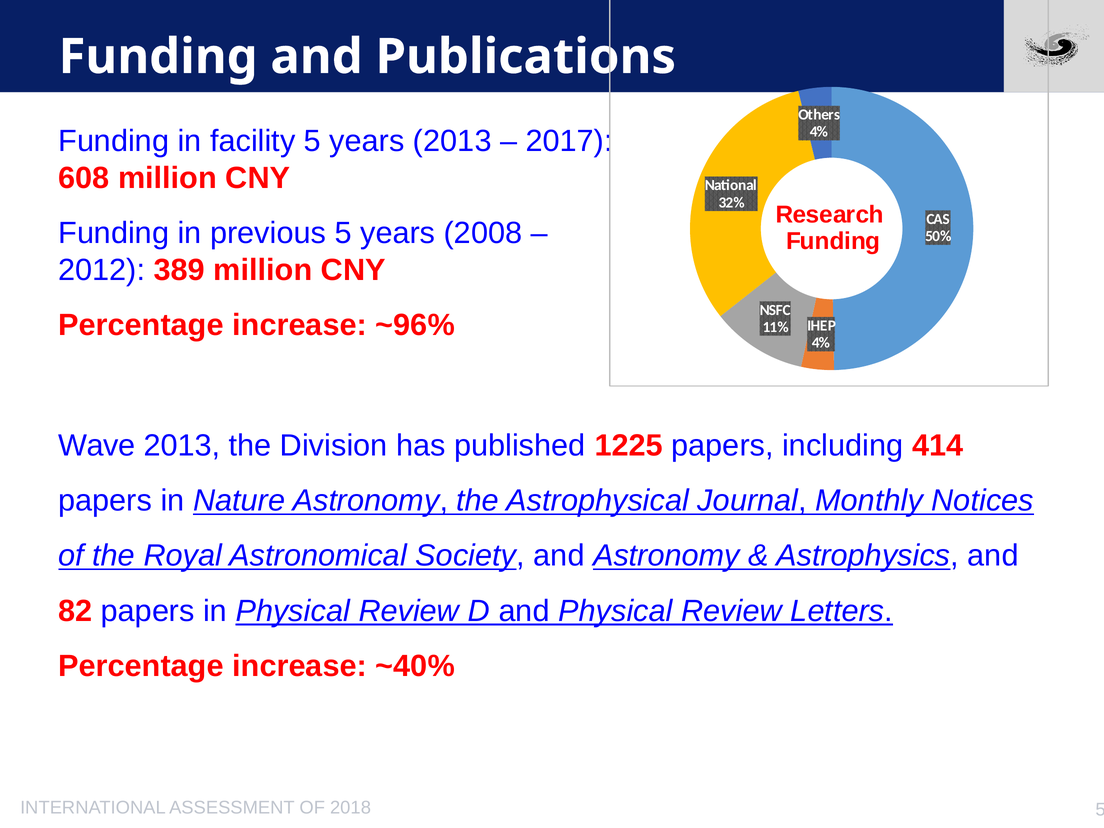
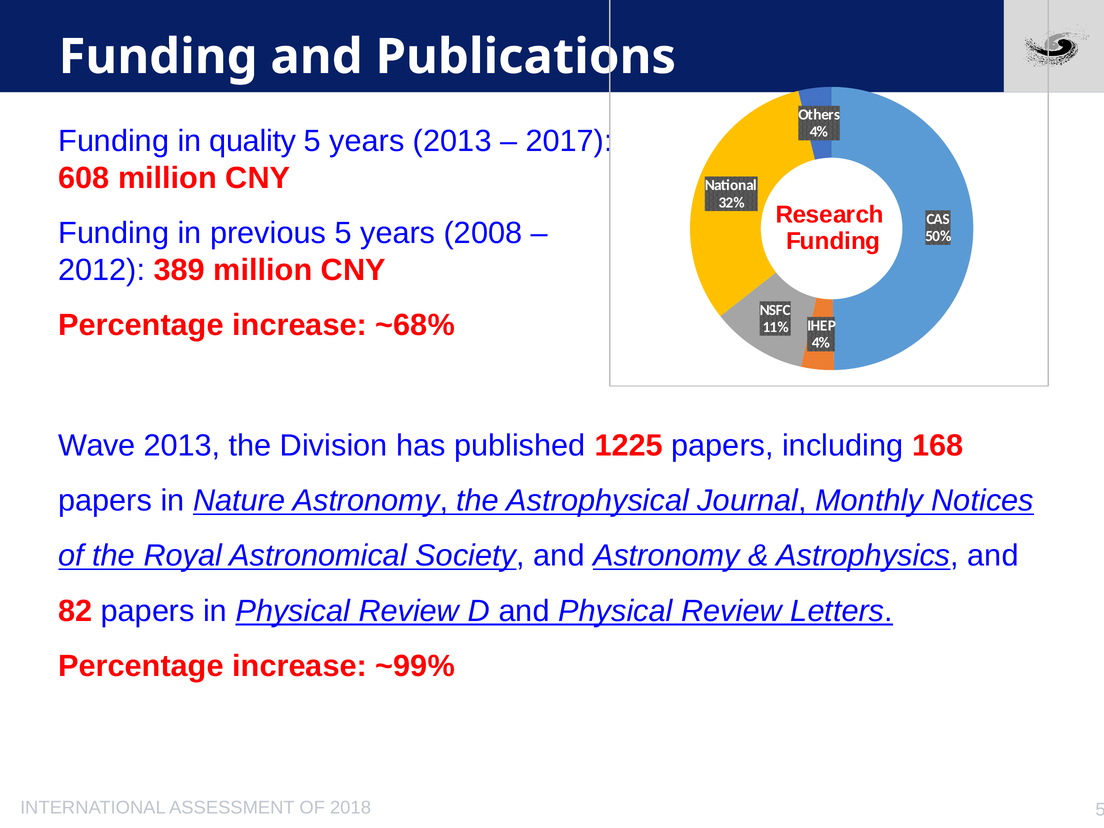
facility: facility -> quality (253, 141)
~96%: ~96% -> ~68% (415, 325)
414: 414 -> 168 (938, 445)
~40%: ~40% -> ~99% (415, 666)
